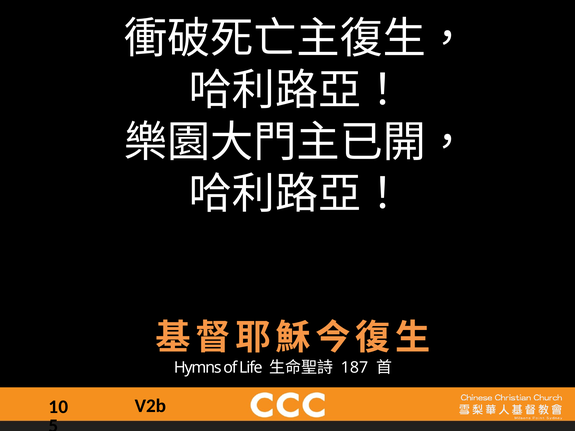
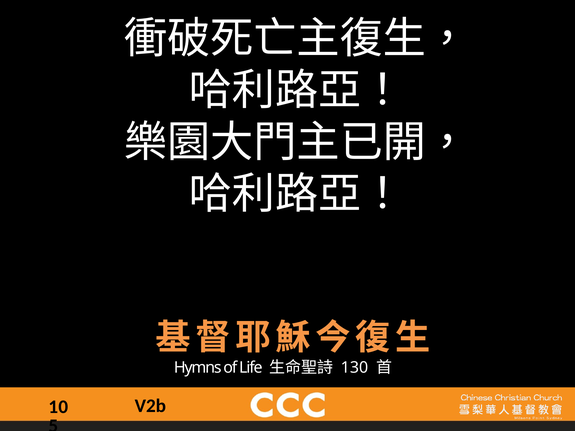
187: 187 -> 130 (354, 368)
